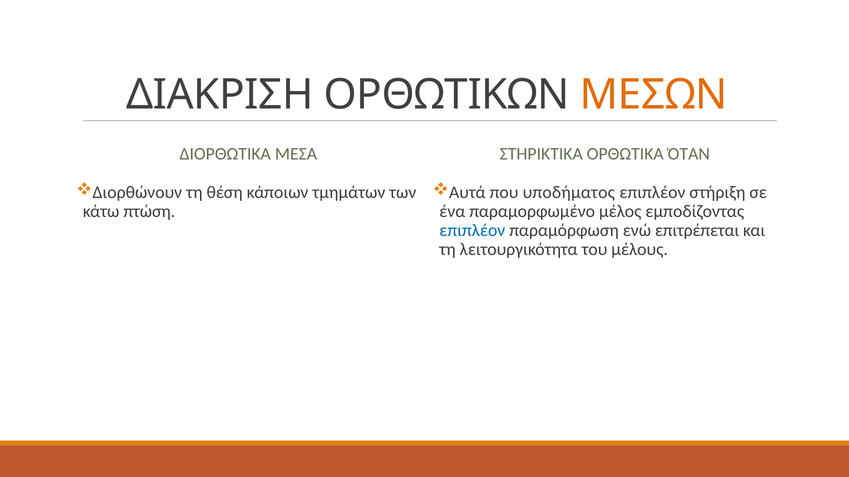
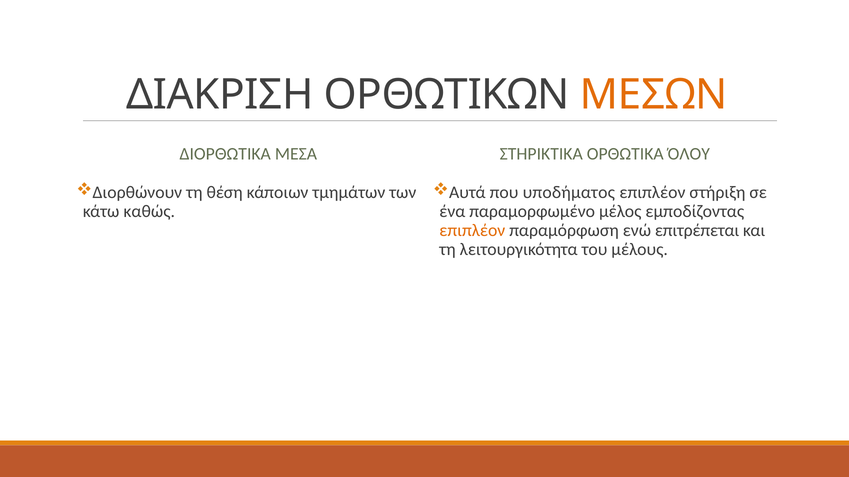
ΌΤΑΝ: ΌΤΑΝ -> ΌΛΟΥ (689, 154)
πτώση: πτώση -> καθώς (149, 212)
επιπλέον colour: blue -> orange (472, 231)
